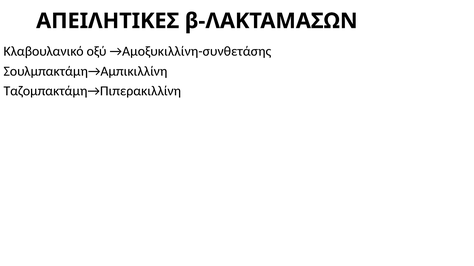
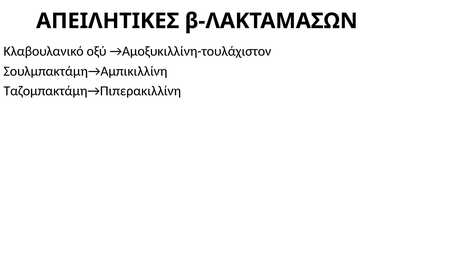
→Αμοξυκιλλίνη-συνθετάσης: →Αμοξυκιλλίνη-συνθετάσης -> →Αμοξυκιλλίνη-τουλάχιστον (190, 51)
